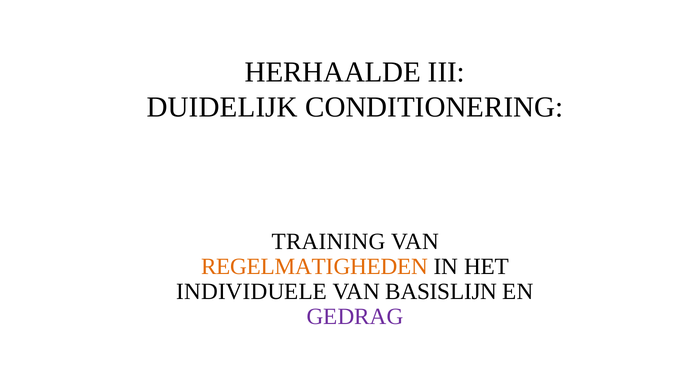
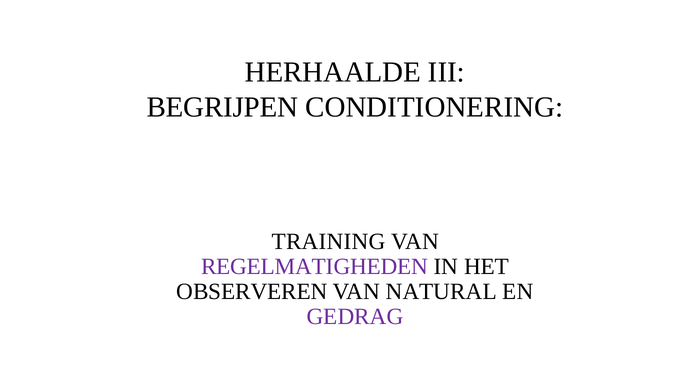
DUIDELIJK: DUIDELIJK -> BEGRIJPEN (222, 107)
REGELMATIGHEDEN colour: orange -> purple (315, 266)
INDIVIDUELE: INDIVIDUELE -> OBSERVEREN (252, 292)
BASISLIJN: BASISLIJN -> NATURAL (441, 292)
